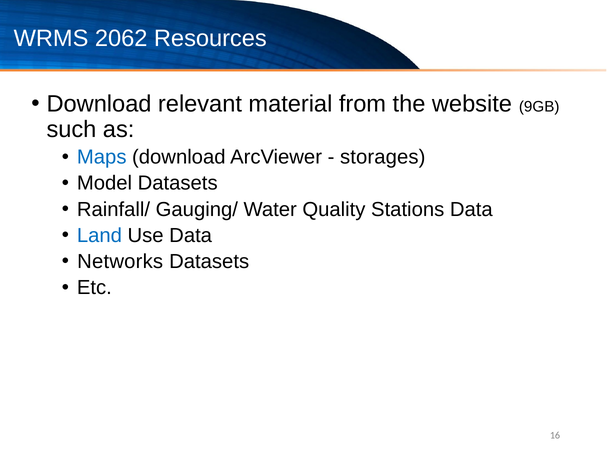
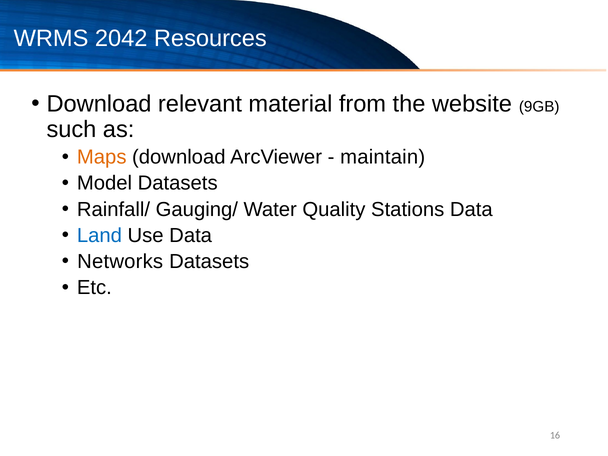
2062: 2062 -> 2042 (121, 38)
Maps colour: blue -> orange (102, 157)
storages: storages -> maintain (383, 157)
